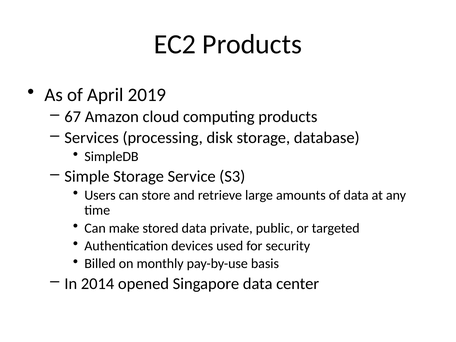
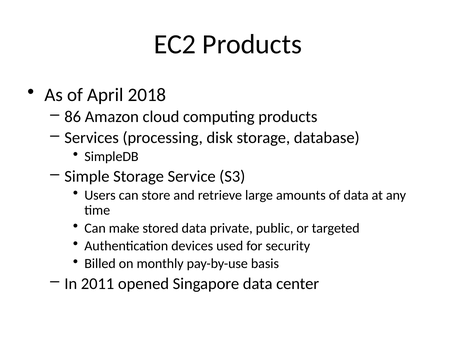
2019: 2019 -> 2018 (147, 95)
67: 67 -> 86 (73, 117)
2014: 2014 -> 2011 (98, 284)
